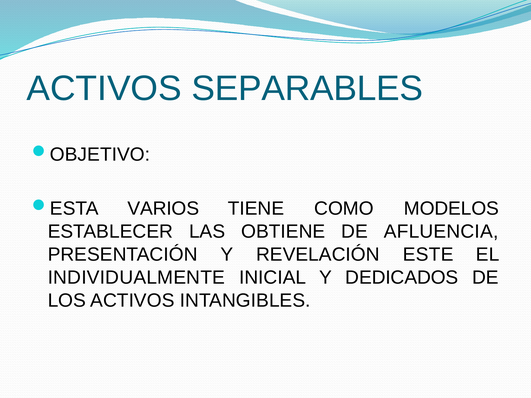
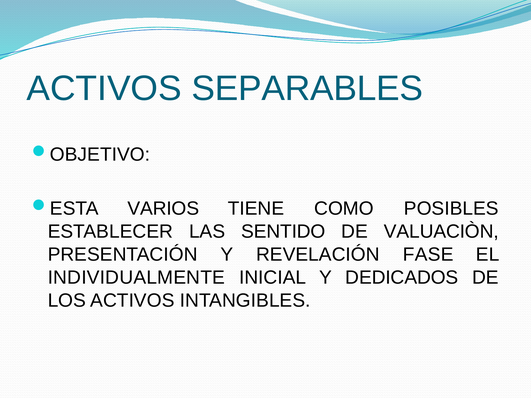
MODELOS: MODELOS -> POSIBLES (451, 209)
OBTIENE: OBTIENE -> SENTIDO (283, 232)
AFLUENCIA: AFLUENCIA -> VALUACIÒN (441, 232)
ESTE: ESTE -> FASE (428, 255)
